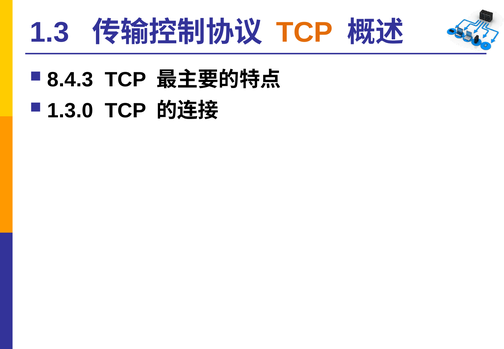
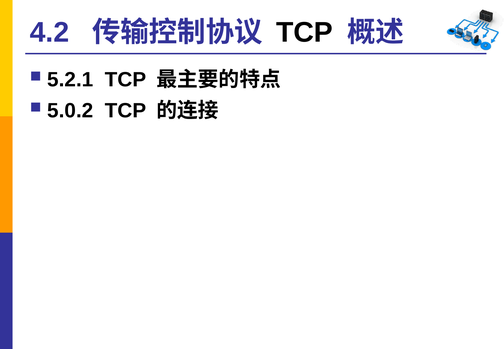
1.3: 1.3 -> 4.2 (50, 32)
TCP colour: orange -> black (304, 32)
8.4.3: 8.4.3 -> 5.2.1 (70, 80)
1.3.0: 1.3.0 -> 5.0.2 (70, 111)
